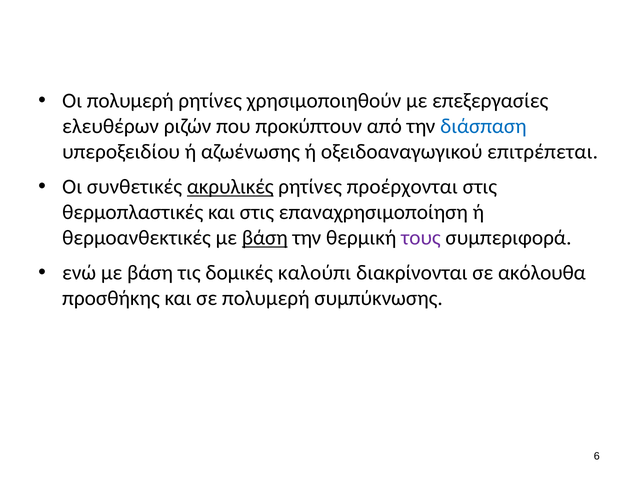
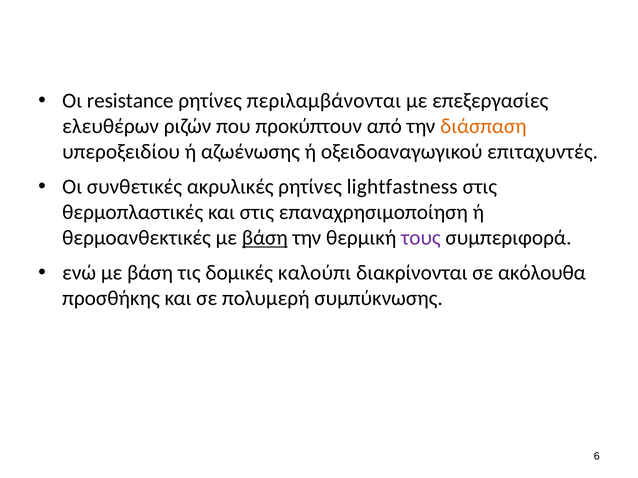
Οι πολυμερή: πολυμερή -> resistance (130, 101)
χρησιμοποιηθούν: χρησιμοποιηθούν -> περιλαμβάνονται (324, 101)
διάσπαση colour: blue -> orange (483, 126)
επιτρέπεται: επιτρέπεται -> επιταχυντές (543, 152)
ακρυλικές underline: present -> none (230, 187)
προέρχονται: προέρχονται -> lightfastness (402, 187)
